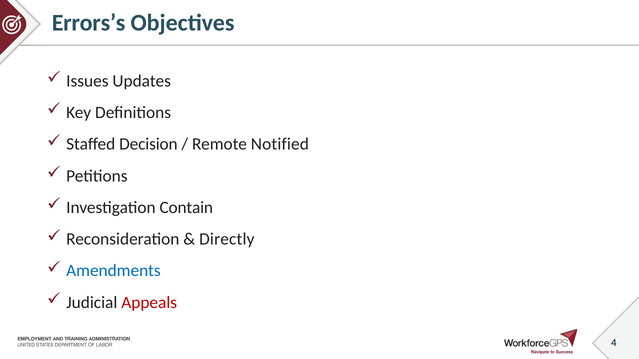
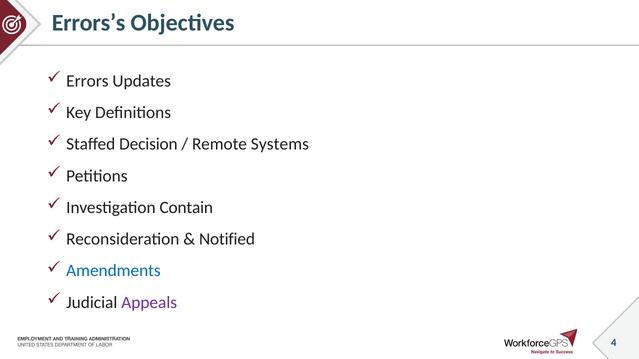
Issues: Issues -> Errors (87, 81)
Notified: Notified -> Systems (280, 144)
Directly: Directly -> Notified (227, 239)
Appeals colour: red -> purple (149, 303)
